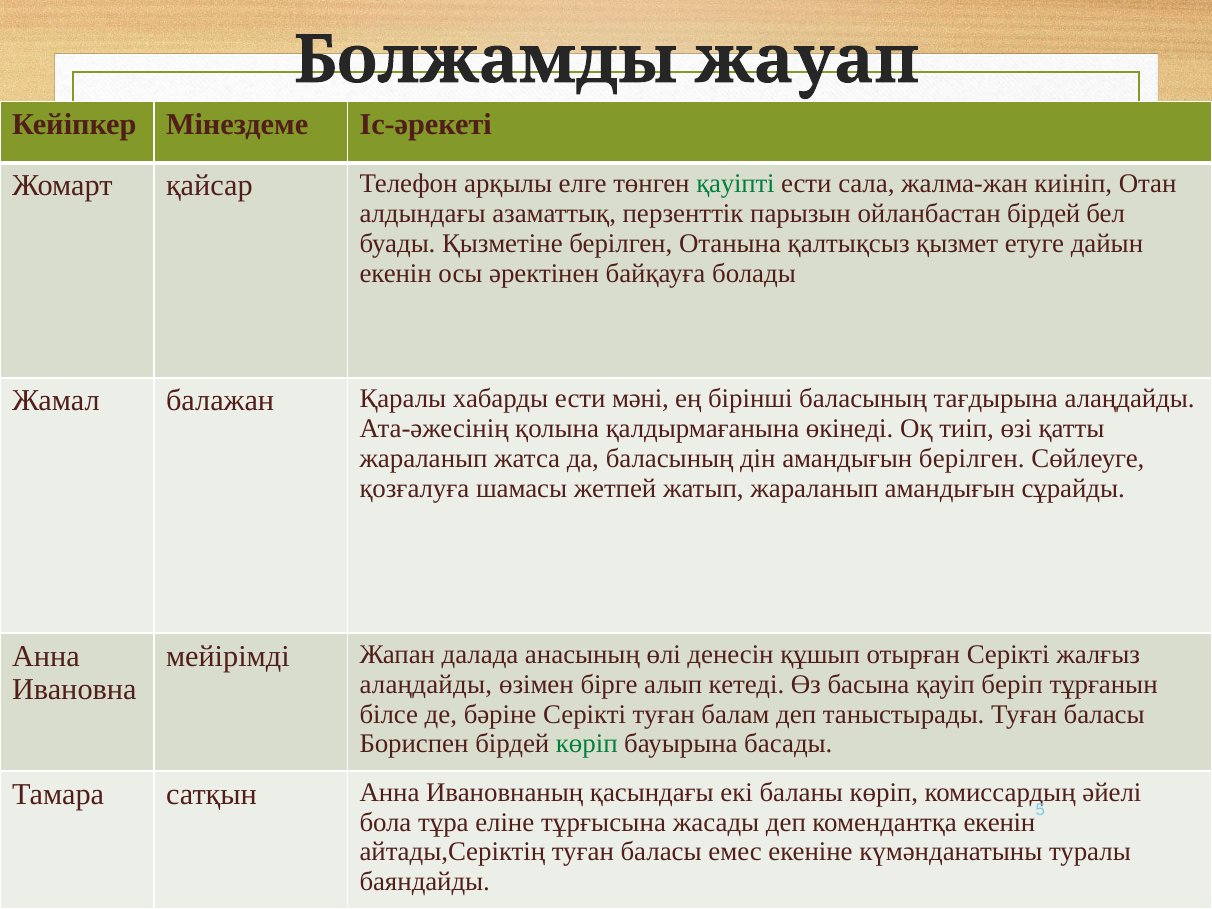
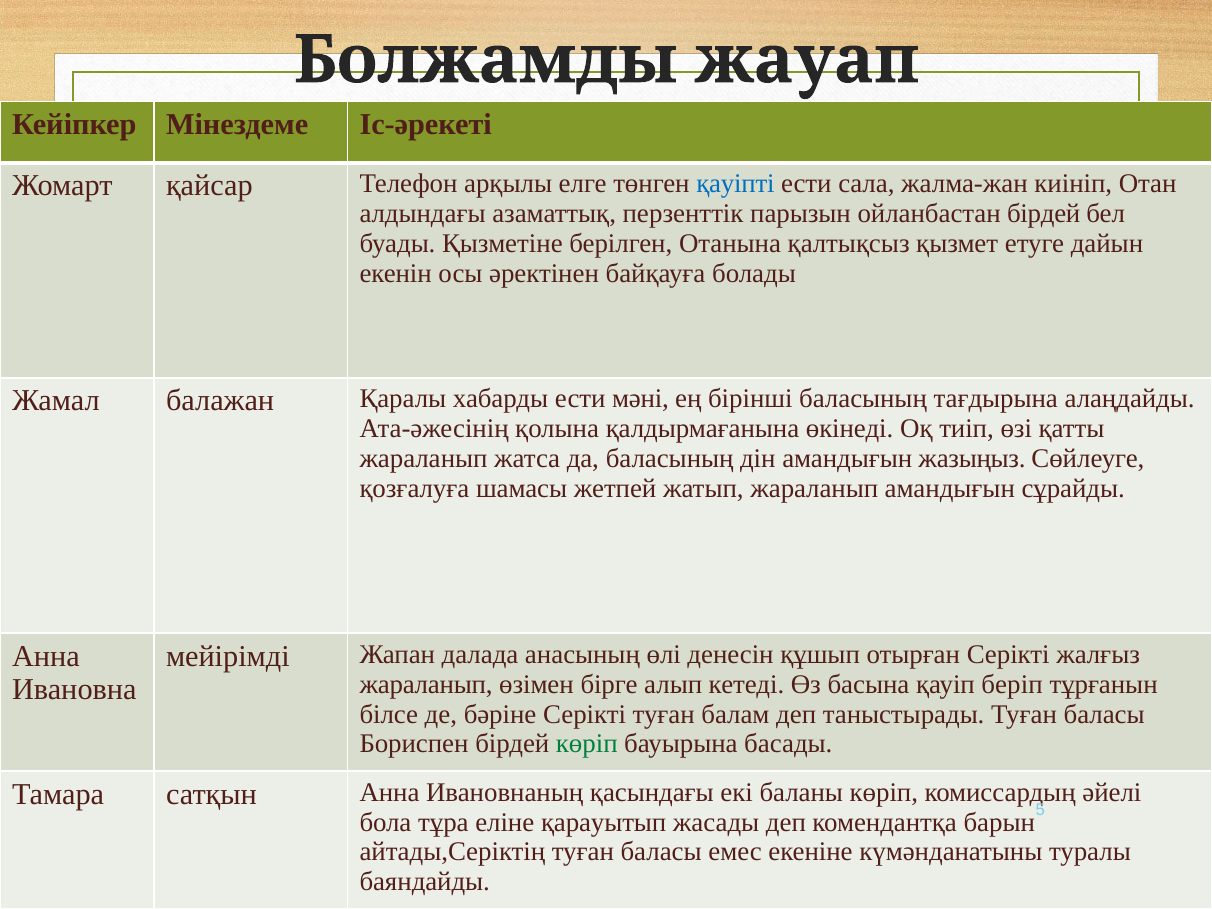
қауіпті colour: green -> blue (735, 184)
амандығын берілген: берілген -> жазыңыз (972, 459)
алаңдайды: алаңдайды -> жараланып (426, 684)
тұрғысына: тұрғысына -> қарауытып (604, 822)
комендантқа екенін: екенін -> барын (999, 822)
